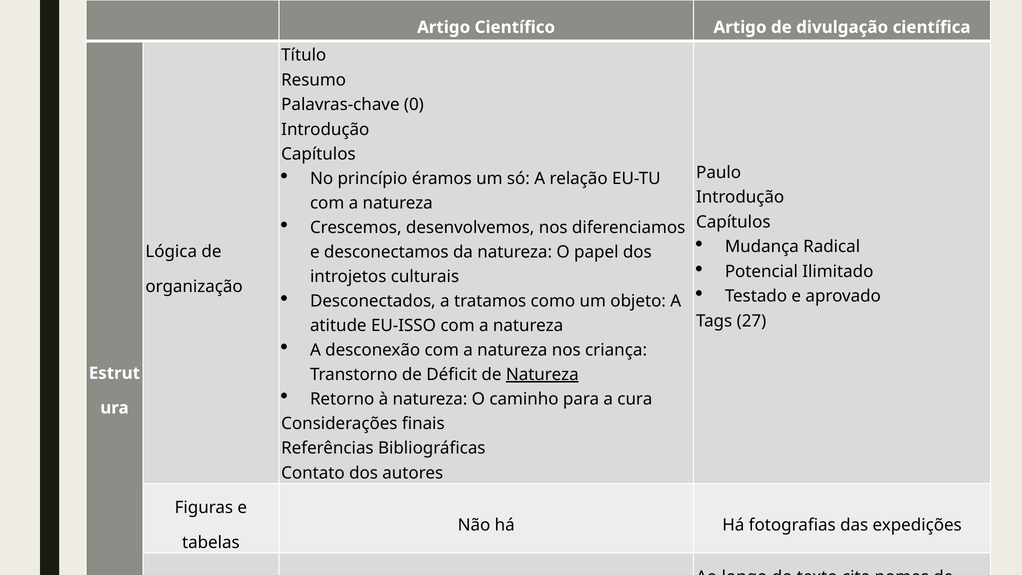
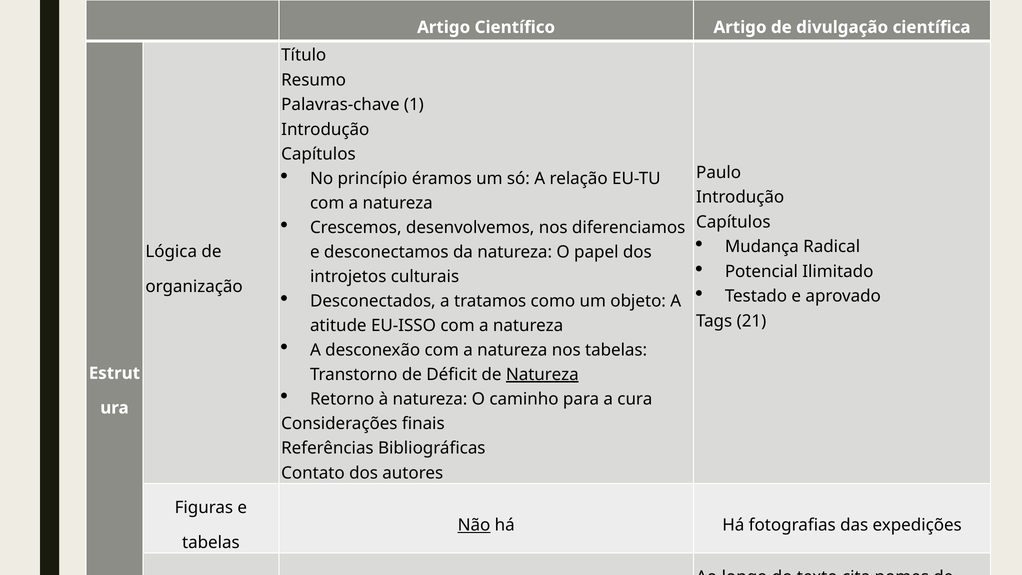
0: 0 -> 1 (414, 105)
27: 27 -> 21 (751, 321)
nos criança: criança -> tabelas (616, 350)
Não underline: none -> present (474, 525)
